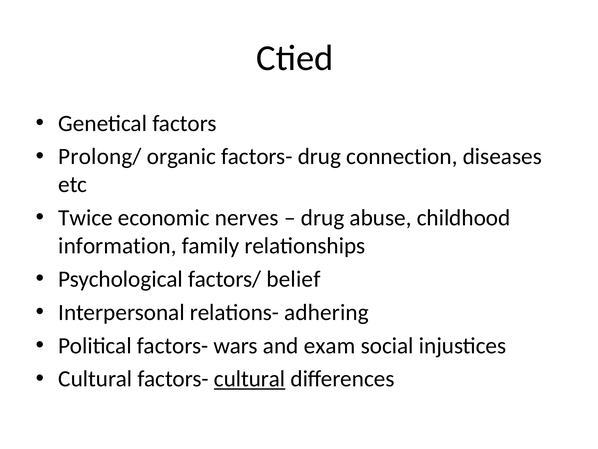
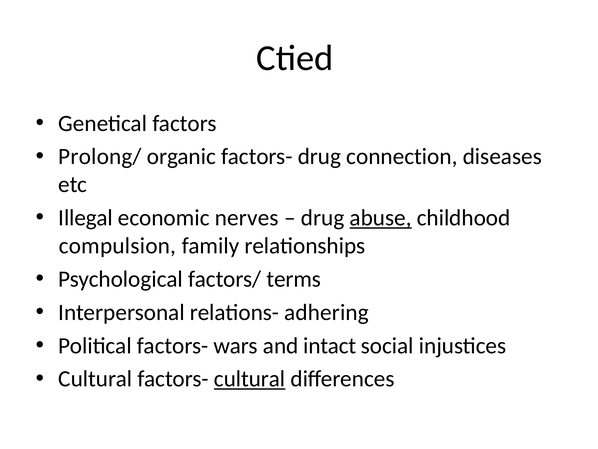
Twice: Twice -> Illegal (86, 218)
abuse underline: none -> present (381, 218)
information: information -> compulsion (117, 246)
belief: belief -> terms (294, 279)
exam: exam -> intact (330, 345)
